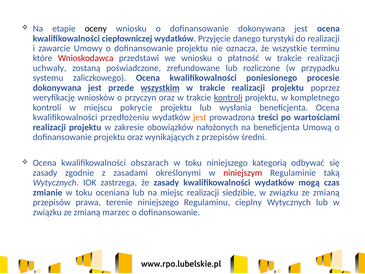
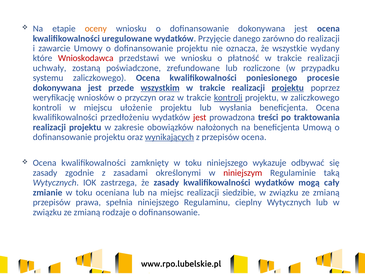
oceny colour: black -> orange (96, 29)
ciepłowniczej: ciepłowniczej -> uregulowane (127, 38)
turystyki: turystyki -> zarówno (278, 38)
terminu: terminu -> wydany (325, 48)
projektu underline: none -> present (288, 88)
w kompletnego: kompletnego -> zaliczkowego (315, 98)
pokrycie: pokrycie -> ułożenie (136, 107)
jest colour: orange -> red (200, 117)
wartościami: wartościami -> traktowania (317, 117)
wynikających underline: none -> present (169, 137)
przepisów średni: średni -> ocena (254, 137)
obszarach: obszarach -> zamknięty (150, 163)
kategorią: kategorią -> wykazuje (269, 163)
czas: czas -> cały (332, 183)
terenie: terenie -> spełnia (119, 202)
marzec: marzec -> rodzaje (116, 212)
